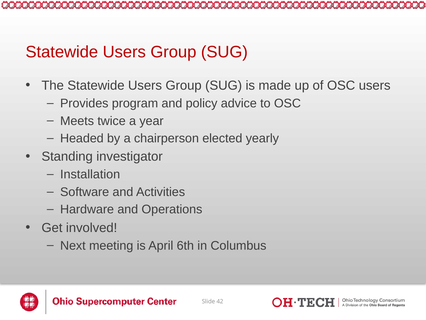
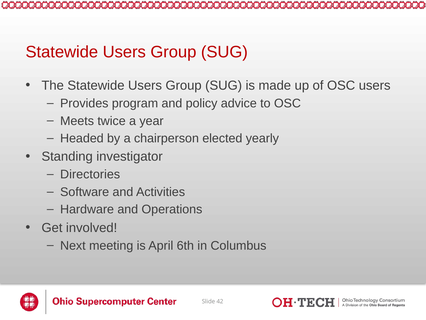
Installation: Installation -> Directories (90, 174)
